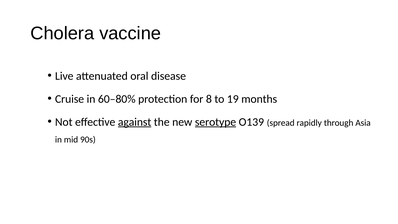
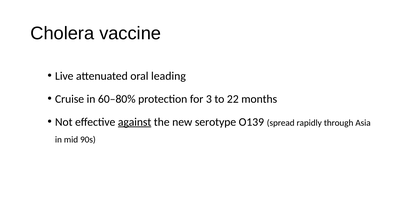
disease: disease -> leading (168, 76)
8: 8 -> 3 (209, 99)
19: 19 -> 22 (233, 99)
serotype underline: present -> none (216, 122)
